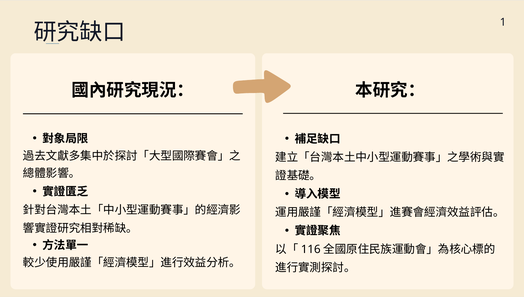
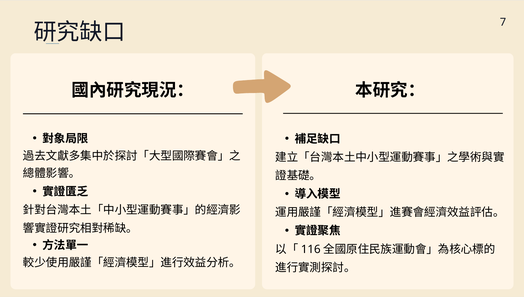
1: 1 -> 7 (503, 22)
